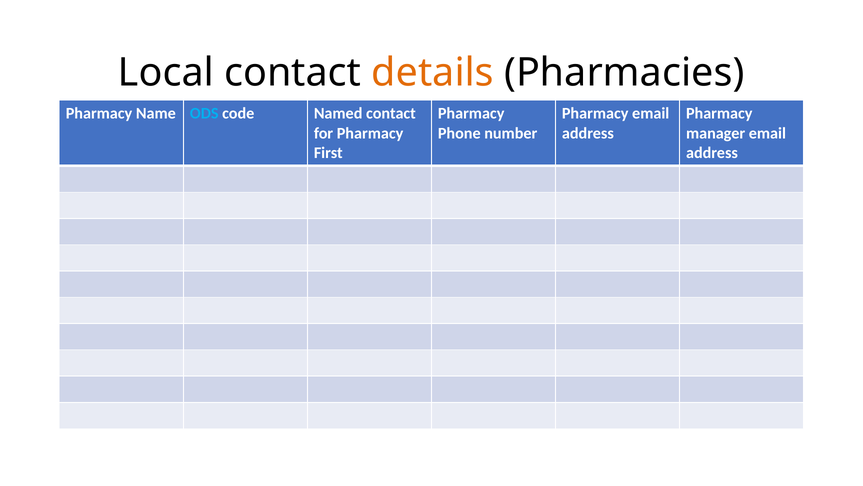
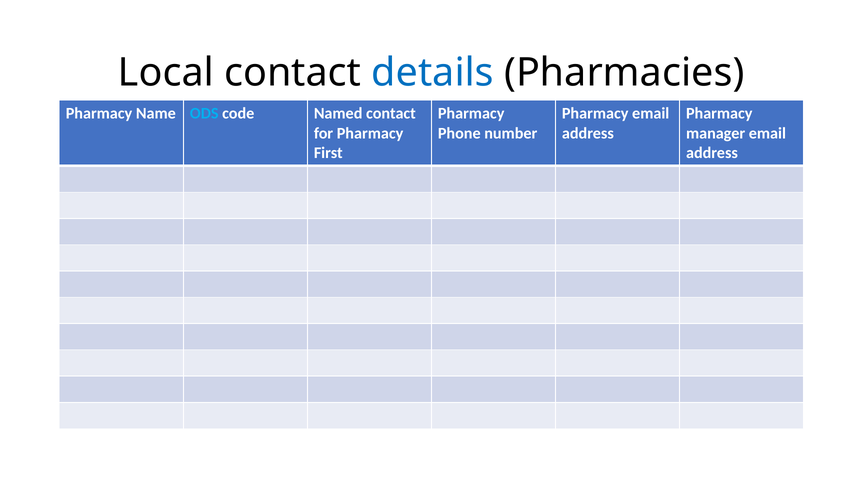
details colour: orange -> blue (433, 72)
